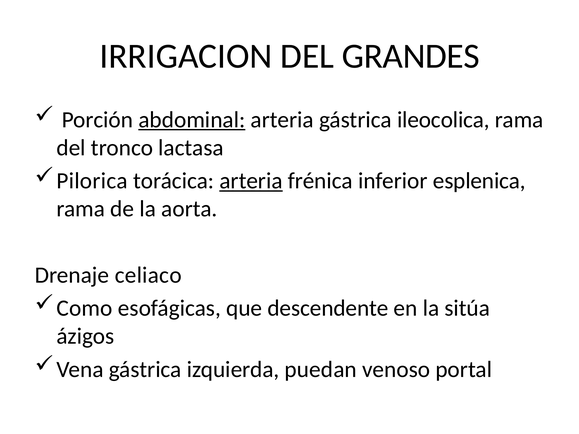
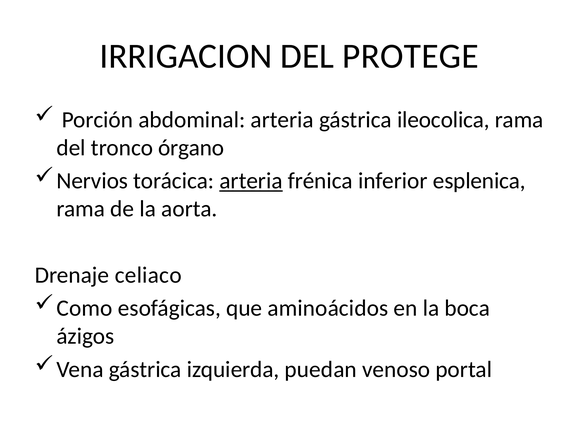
GRANDES: GRANDES -> PROTEGE (410, 56)
abdominal underline: present -> none (192, 120)
lactasa: lactasa -> órgano (191, 148)
Pilorica: Pilorica -> Nervios (92, 181)
descendente: descendente -> aminoácidos (328, 308)
sitúa: sitúa -> boca (467, 308)
